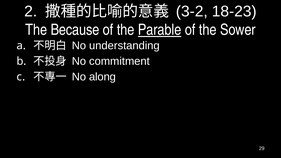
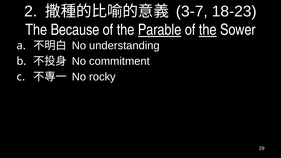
3-2: 3-2 -> 3-7 (192, 11)
the underline: none -> present (208, 30)
along: along -> rocky (102, 77)
